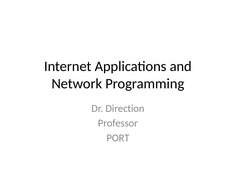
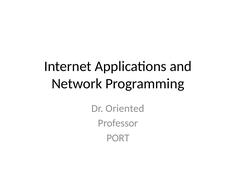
Direction: Direction -> Oriented (125, 109)
